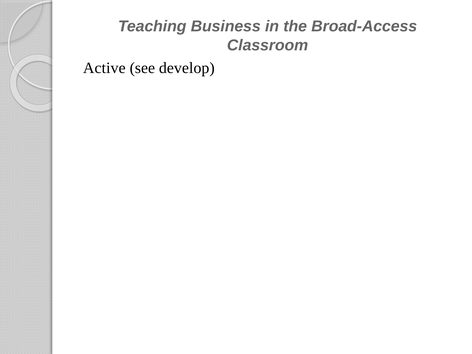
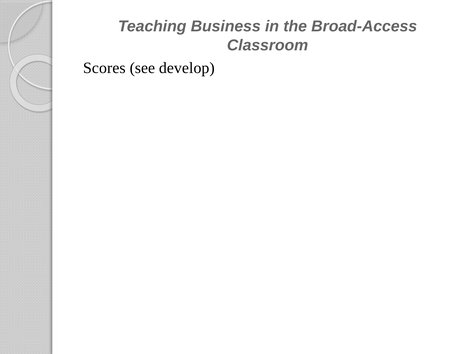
Active: Active -> Scores (104, 68)
